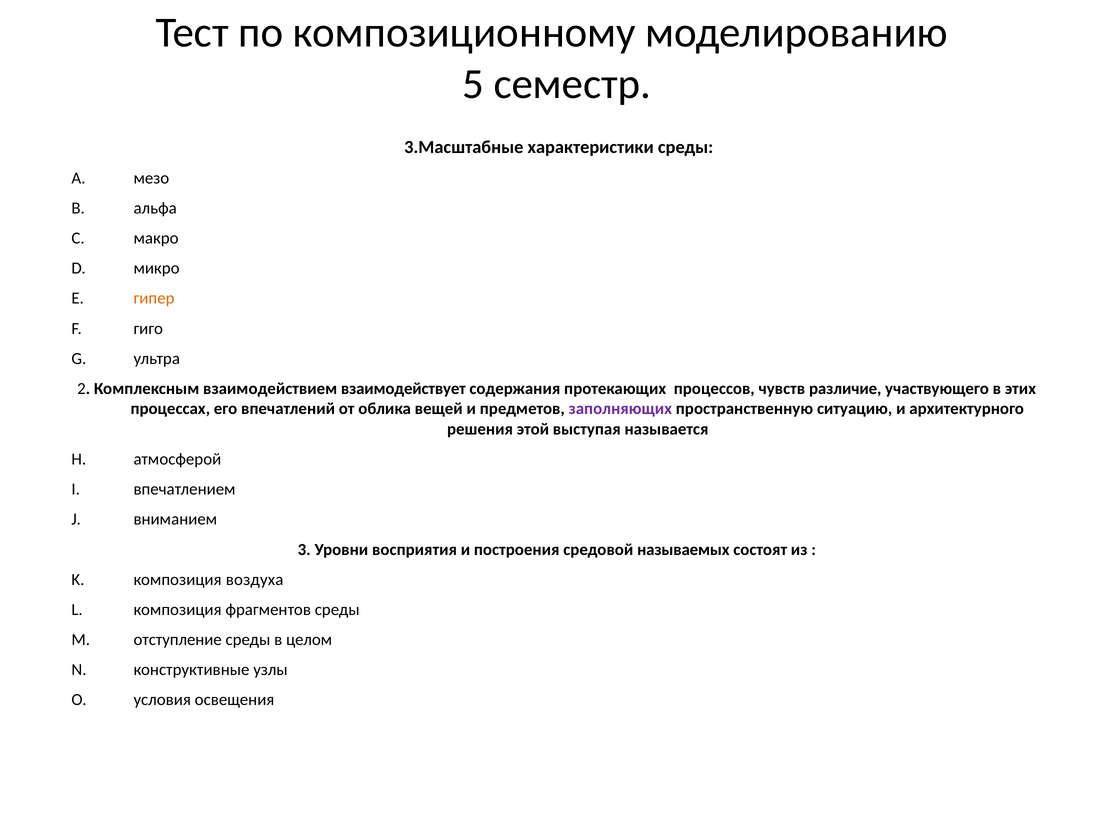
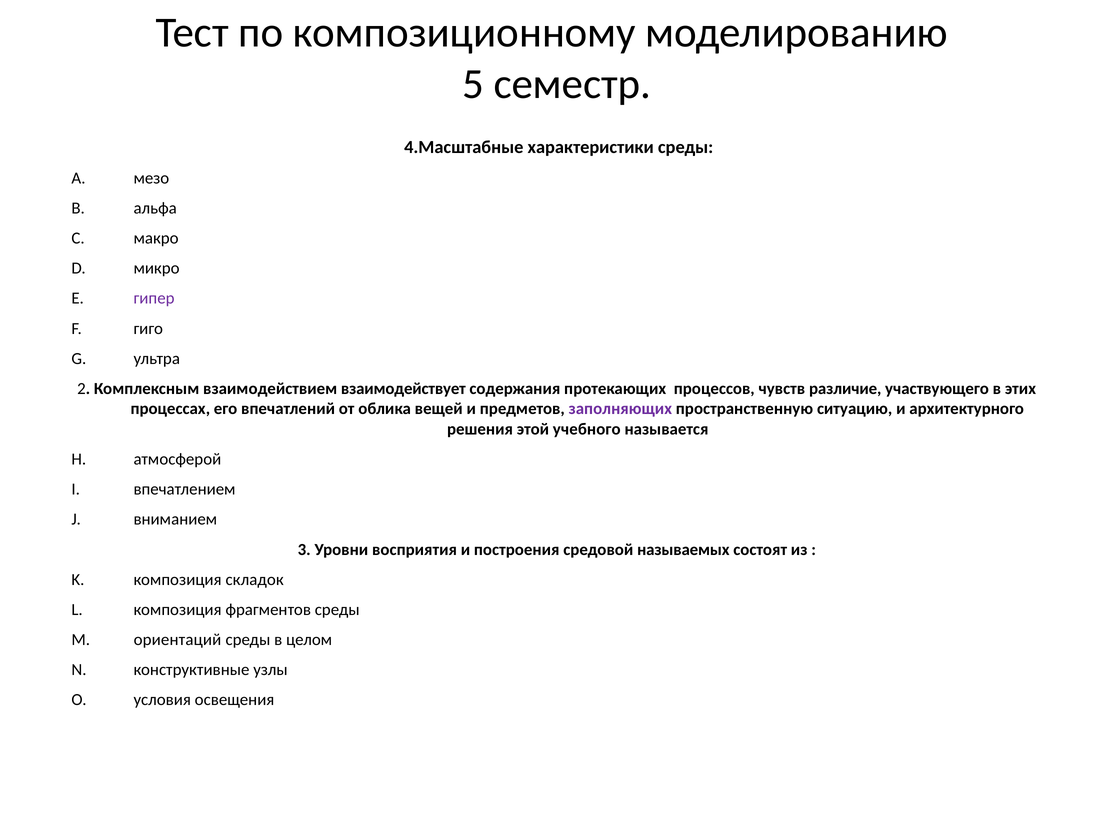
3.Масштабные: 3.Масштабные -> 4.Масштабные (464, 147)
гипер colour: orange -> purple (154, 298)
выступая: выступая -> учебного (587, 429)
воздуха: воздуха -> складок (255, 580)
отступление: отступление -> ориентаций (177, 640)
